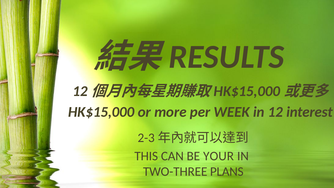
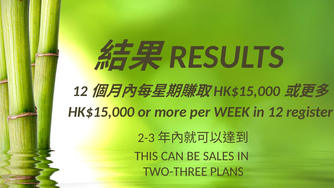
interest: interest -> register (310, 112)
YOUR: YOUR -> SALES (219, 156)
